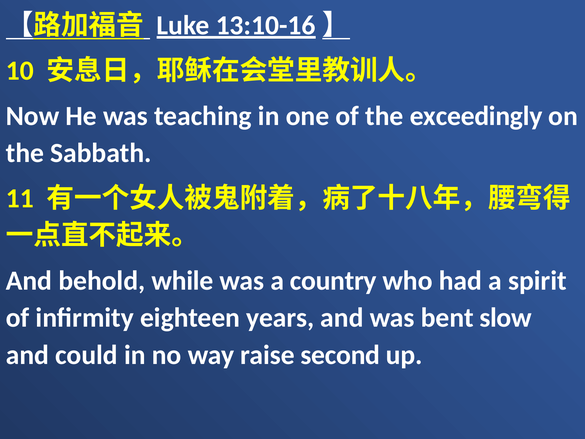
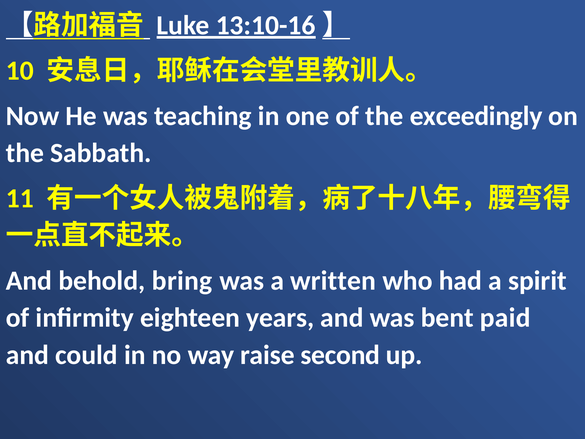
while: while -> bring (182, 281)
country: country -> written (333, 281)
slow: slow -> paid (505, 318)
